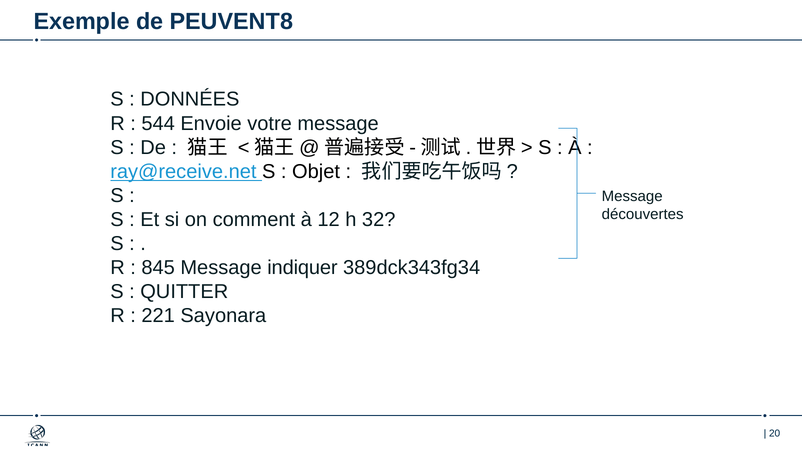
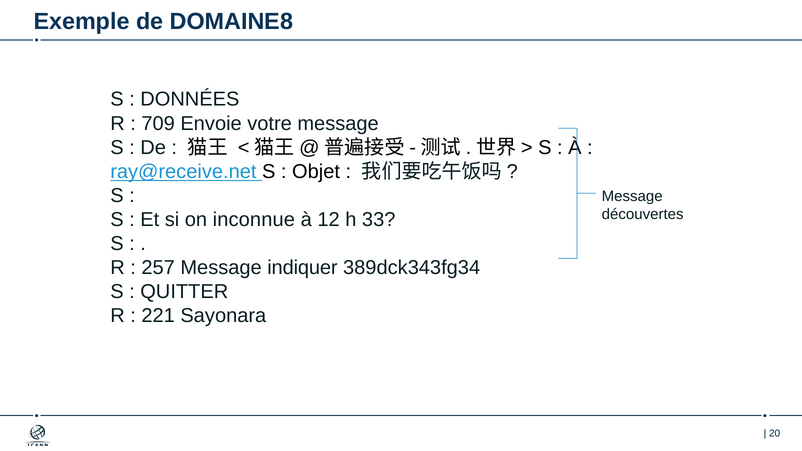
PEUVENT8: PEUVENT8 -> DOMAINE8 (231, 22)
544: 544 -> 709 (158, 123)
comment: comment -> inconnue (254, 220)
32: 32 -> 33 (379, 220)
845: 845 -> 257 (158, 268)
